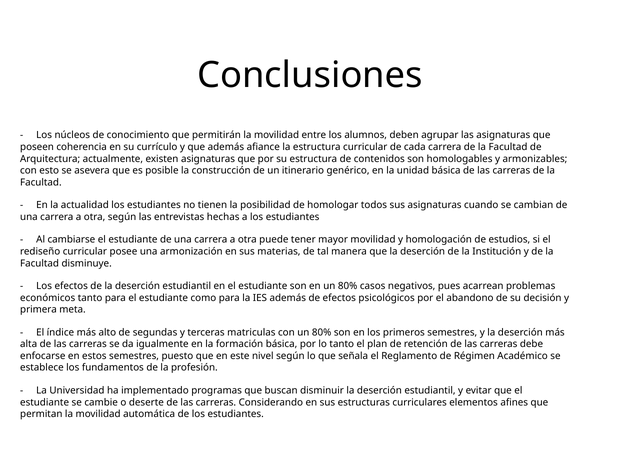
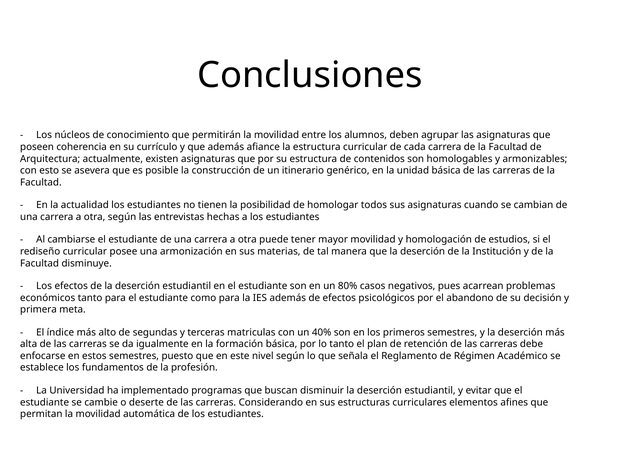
con un 80%: 80% -> 40% (322, 332)
